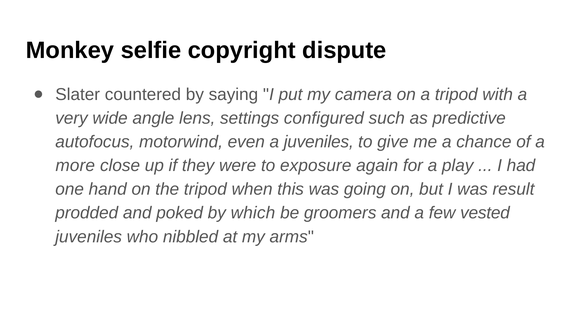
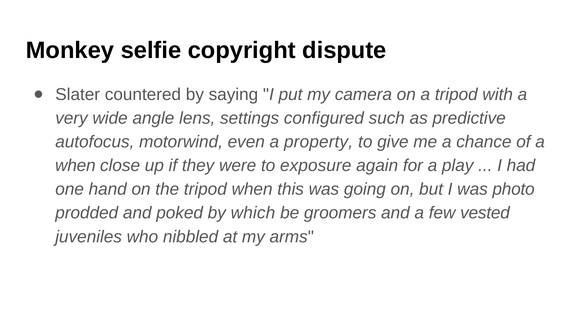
a juveniles: juveniles -> property (319, 142)
more: more -> when (75, 166)
result: result -> photo (514, 189)
